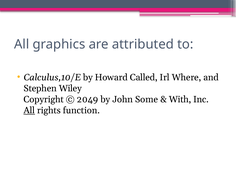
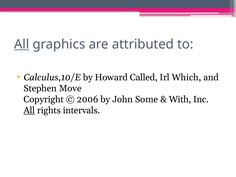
All underline: none -> present (22, 44)
Where: Where -> Which (186, 77)
Wiley: Wiley -> Move (70, 88)
2049: 2049 -> 2006 (88, 99)
function: function -> intervals (81, 110)
